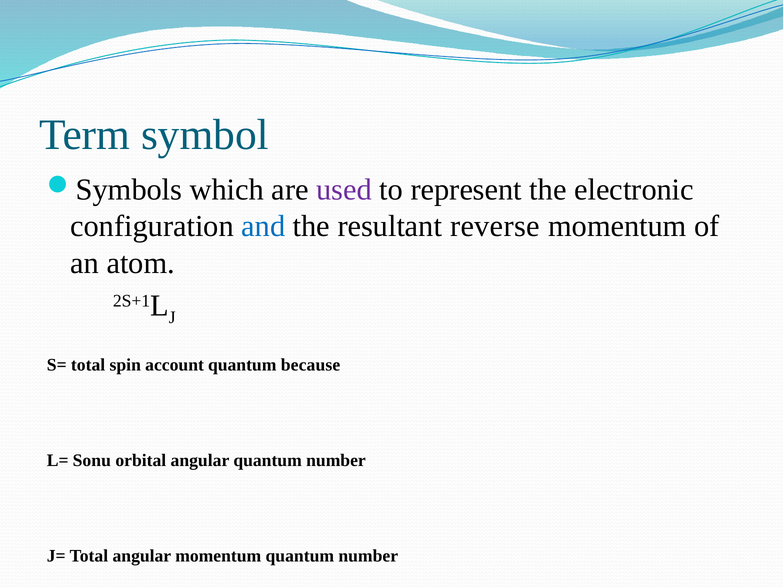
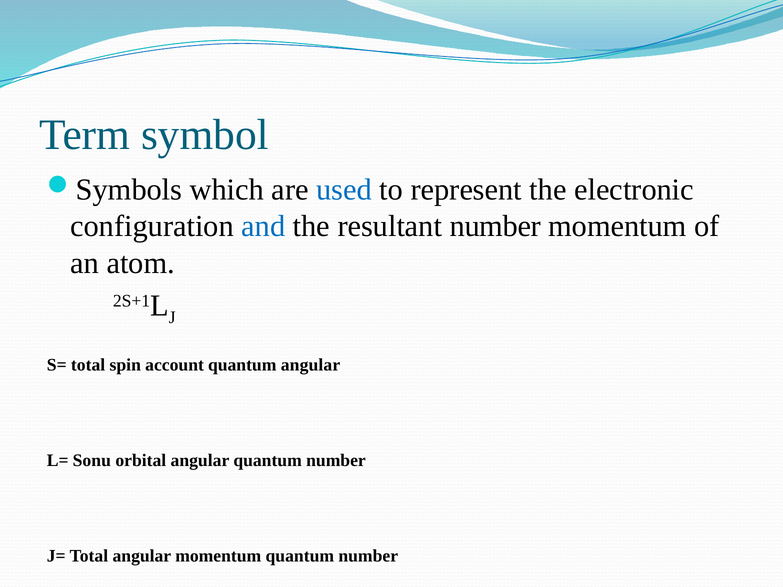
used colour: purple -> blue (344, 190)
resultant reverse: reverse -> number (495, 227)
quantum because: because -> angular (310, 365)
